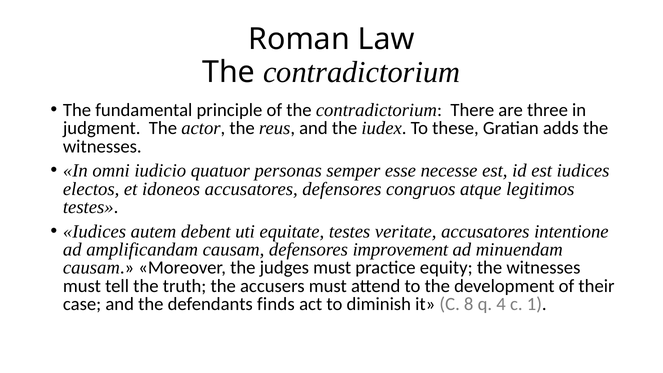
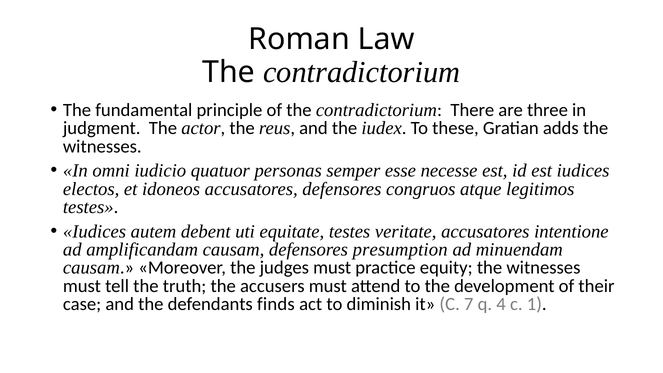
improvement: improvement -> presumption (400, 250)
8: 8 -> 7 (469, 304)
